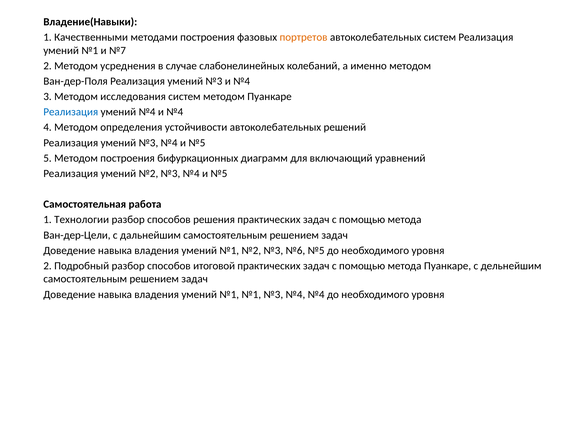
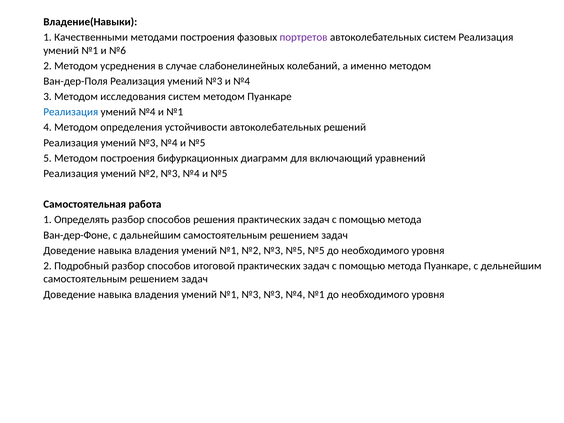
портретов colour: orange -> purple (304, 37)
№7: №7 -> №6 (118, 50)
№4 и №4: №4 -> №1 (175, 112)
Технологии: Технологии -> Определять (82, 220)
Ван-дер-Цели: Ван-дер-Цели -> Ван-дер-Фоне (77, 235)
№3 №6: №6 -> №5 (295, 250)
№1 №1: №1 -> №3 (251, 294)
№4 №4: №4 -> №1 (316, 294)
